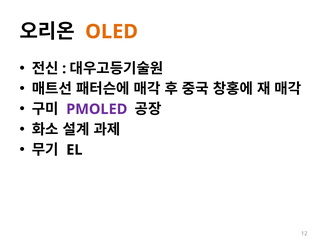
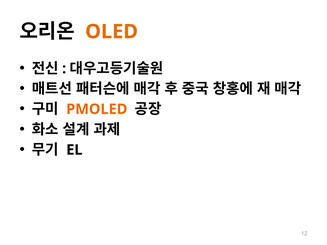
PMOLED colour: purple -> orange (97, 109)
